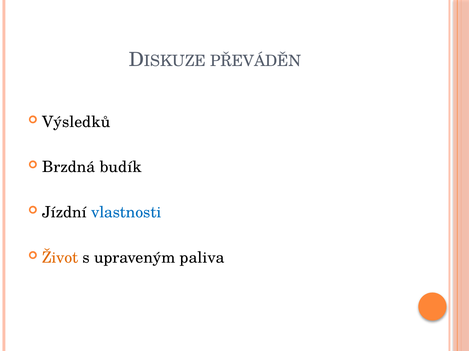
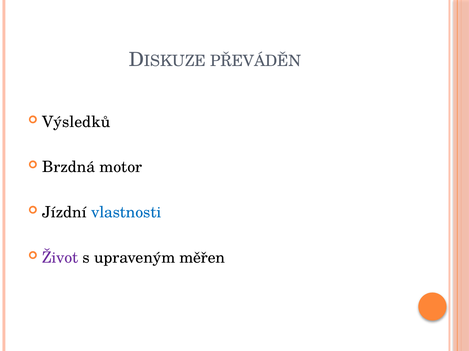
budík: budík -> motor (121, 168)
Život colour: orange -> purple (60, 258)
paliva: paliva -> měřen (202, 258)
